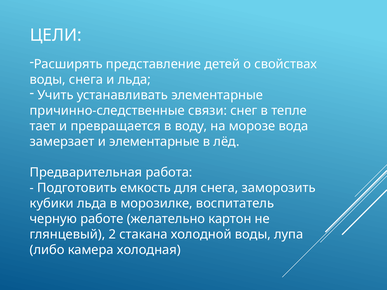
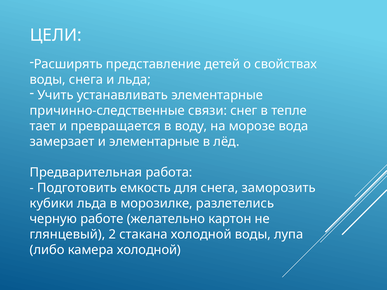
воспитатель: воспитатель -> разлетелись (235, 204)
камера холодная: холодная -> холодной (149, 250)
